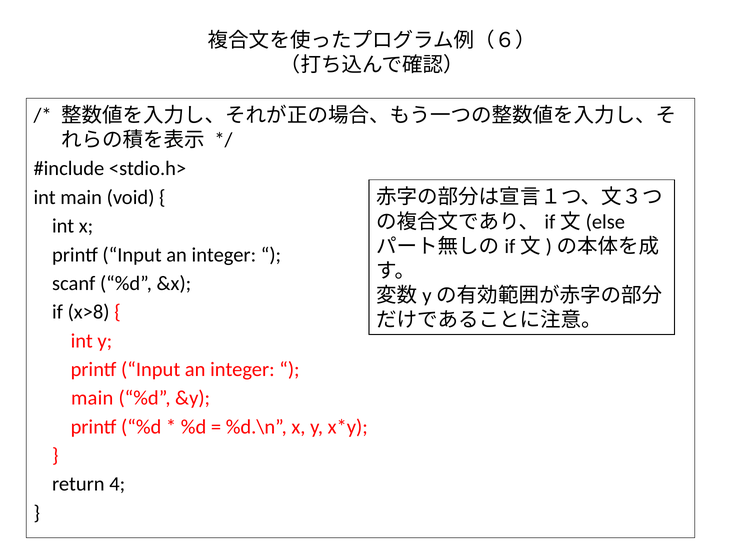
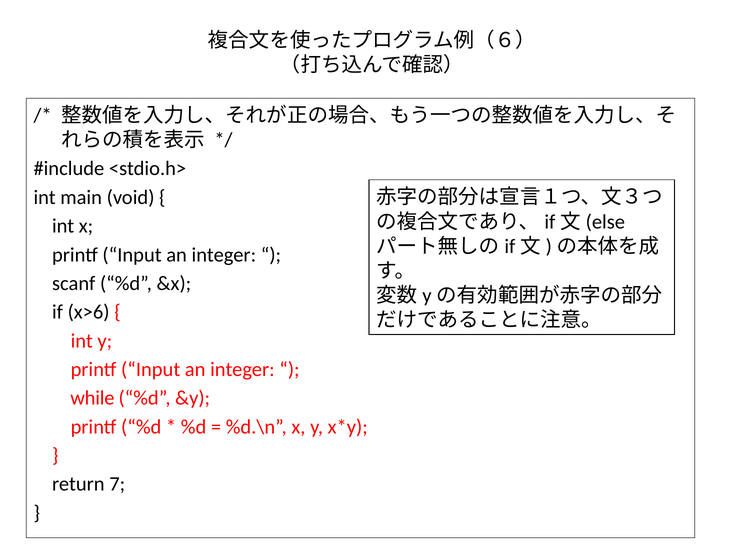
x>8: x>8 -> x>6 (89, 312)
main: main -> while (92, 399)
4: 4 -> 7 (117, 485)
